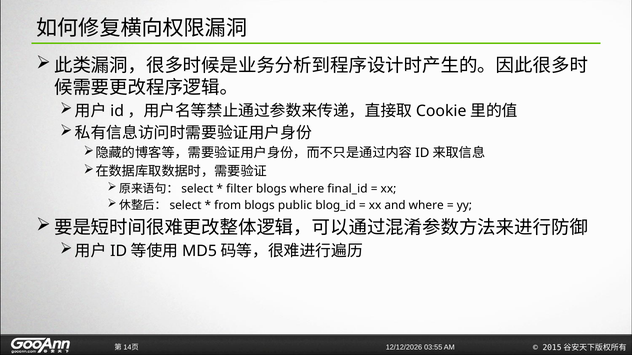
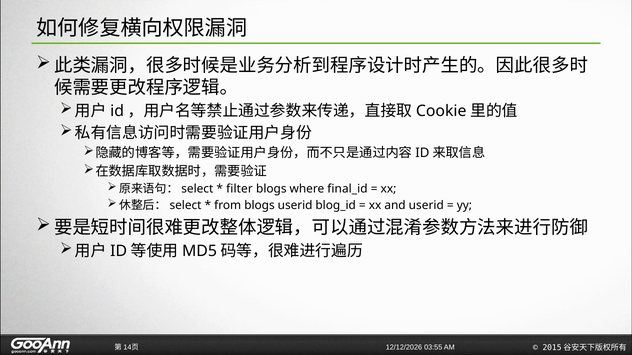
blogs public: public -> userid (295, 205)
and where: where -> userid (426, 205)
